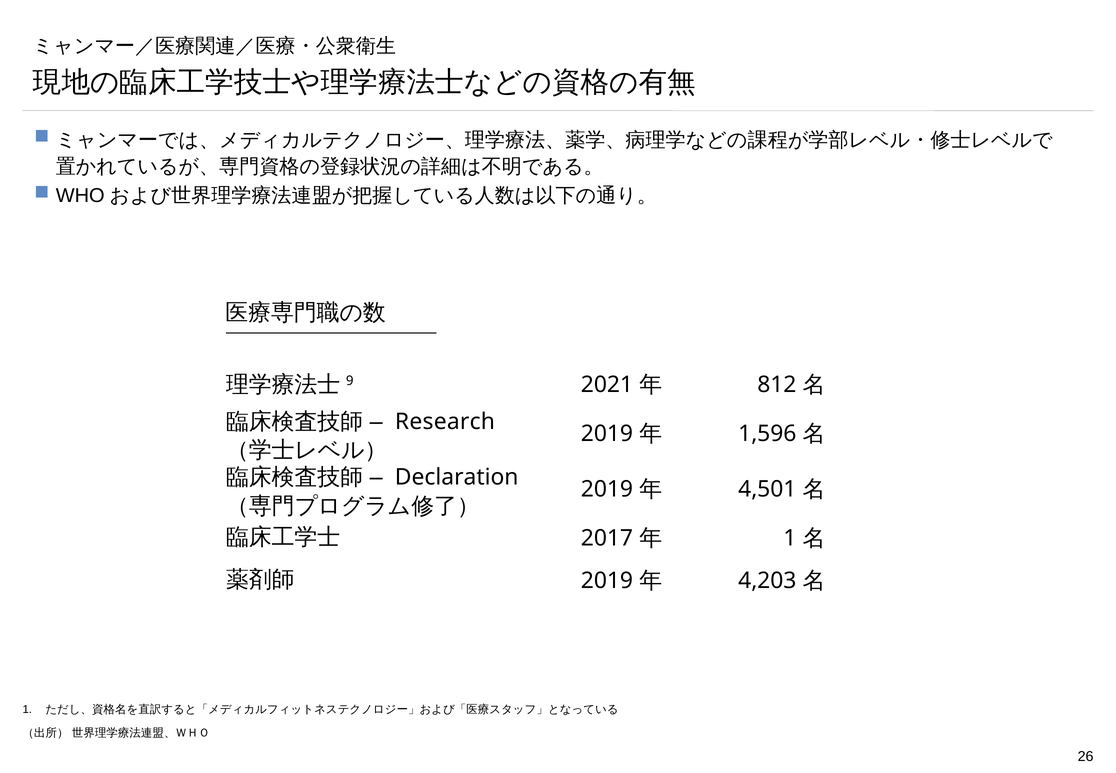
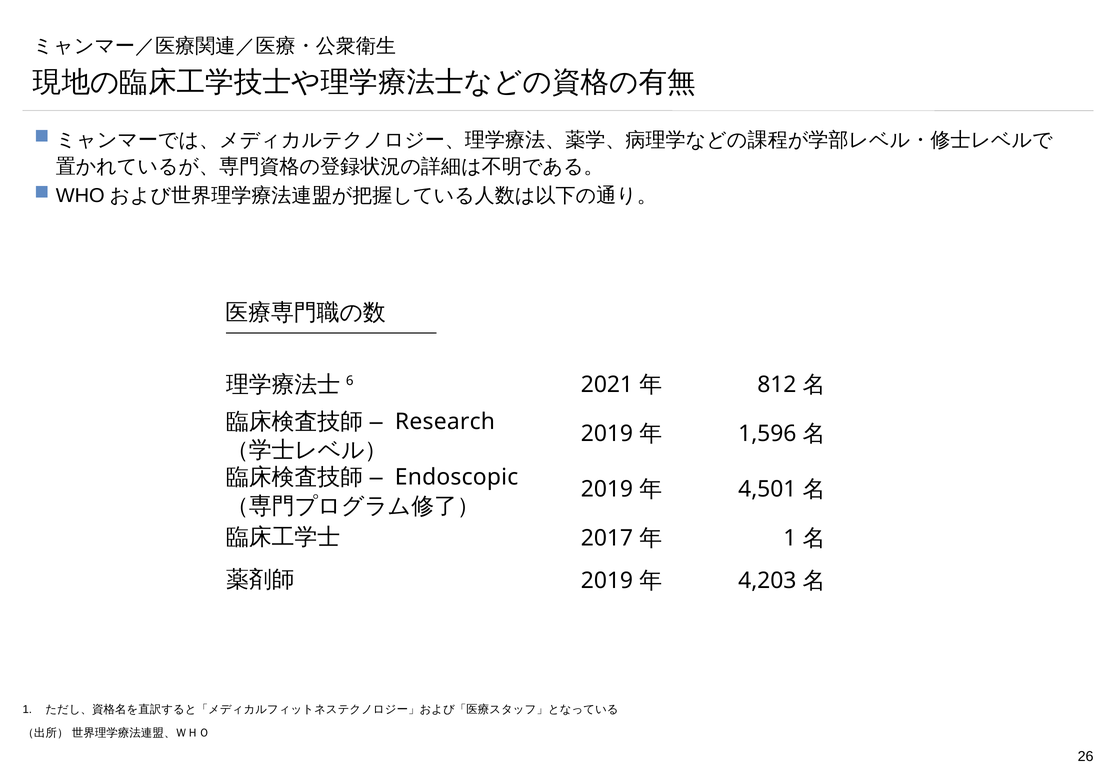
9: 9 -> 6 (350, 381)
Declaration: Declaration -> Endoscopic (457, 477)
